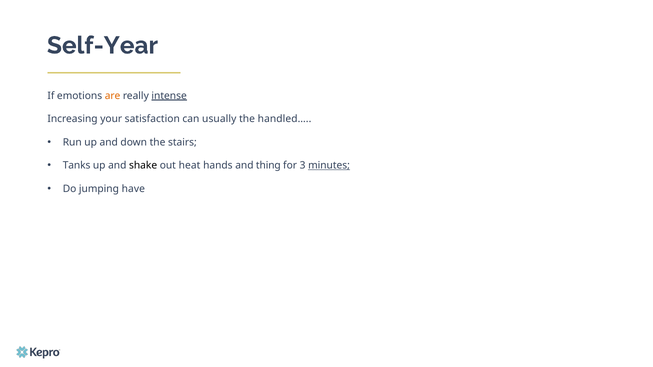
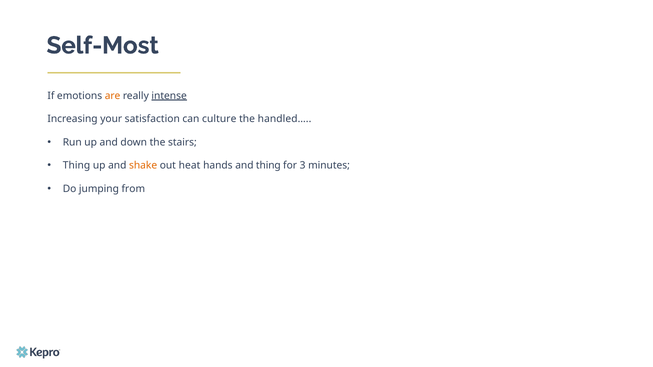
Self-Year: Self-Year -> Self-Most (103, 46)
usually: usually -> culture (219, 119)
Tanks: Tanks -> Thing (77, 166)
shake colour: black -> orange (143, 166)
minutes underline: present -> none (329, 166)
have: have -> from (133, 189)
